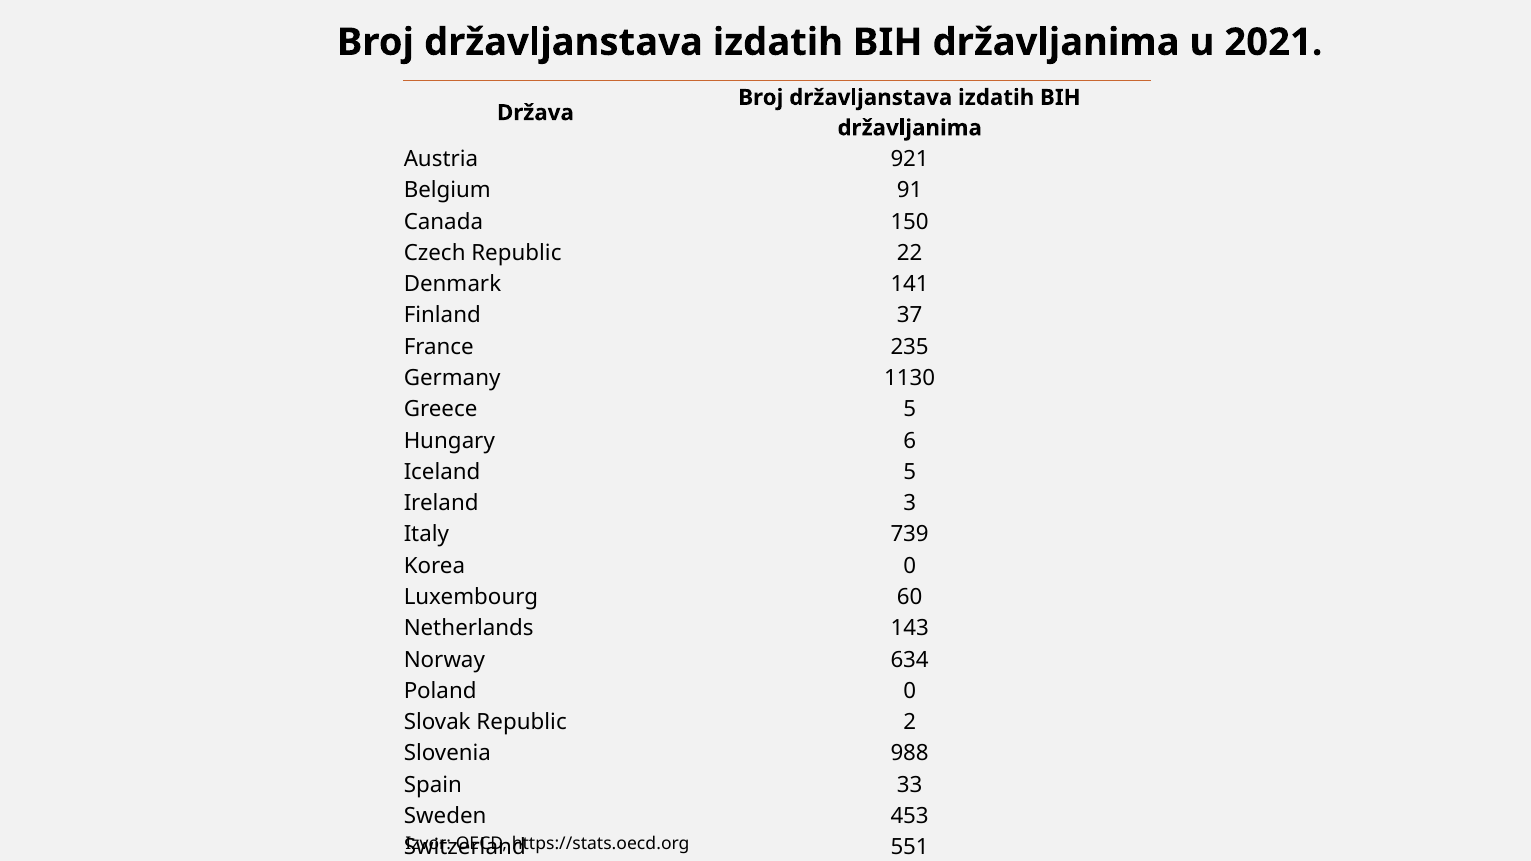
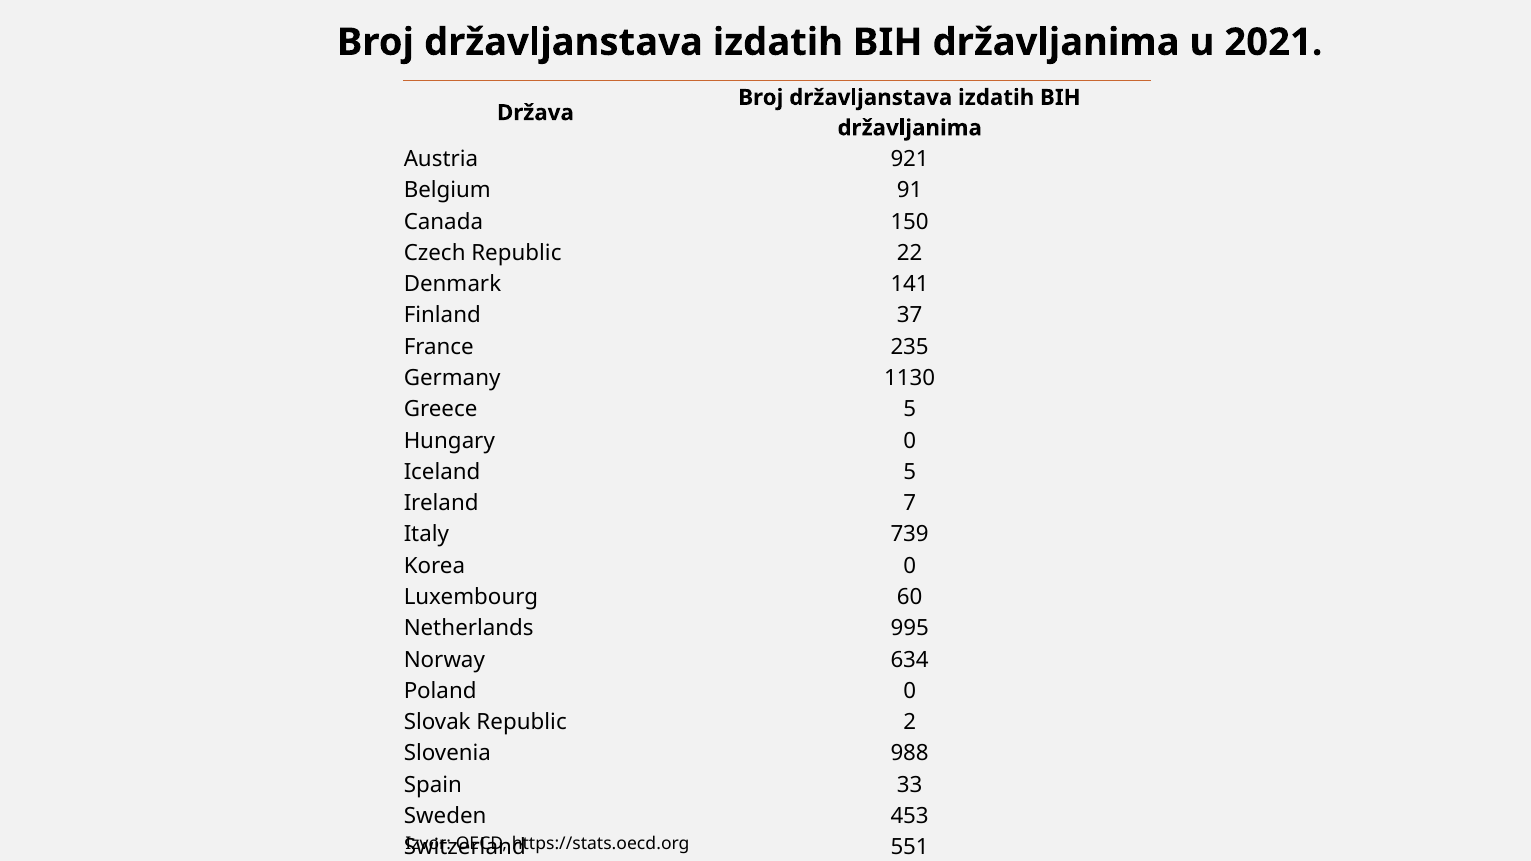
Hungary 6: 6 -> 0 (910, 441)
3: 3 -> 7 (910, 503)
143: 143 -> 995 (910, 629)
